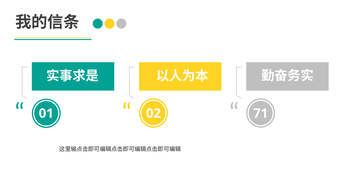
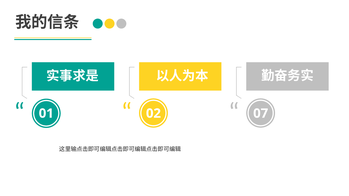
71: 71 -> 07 (261, 114)
